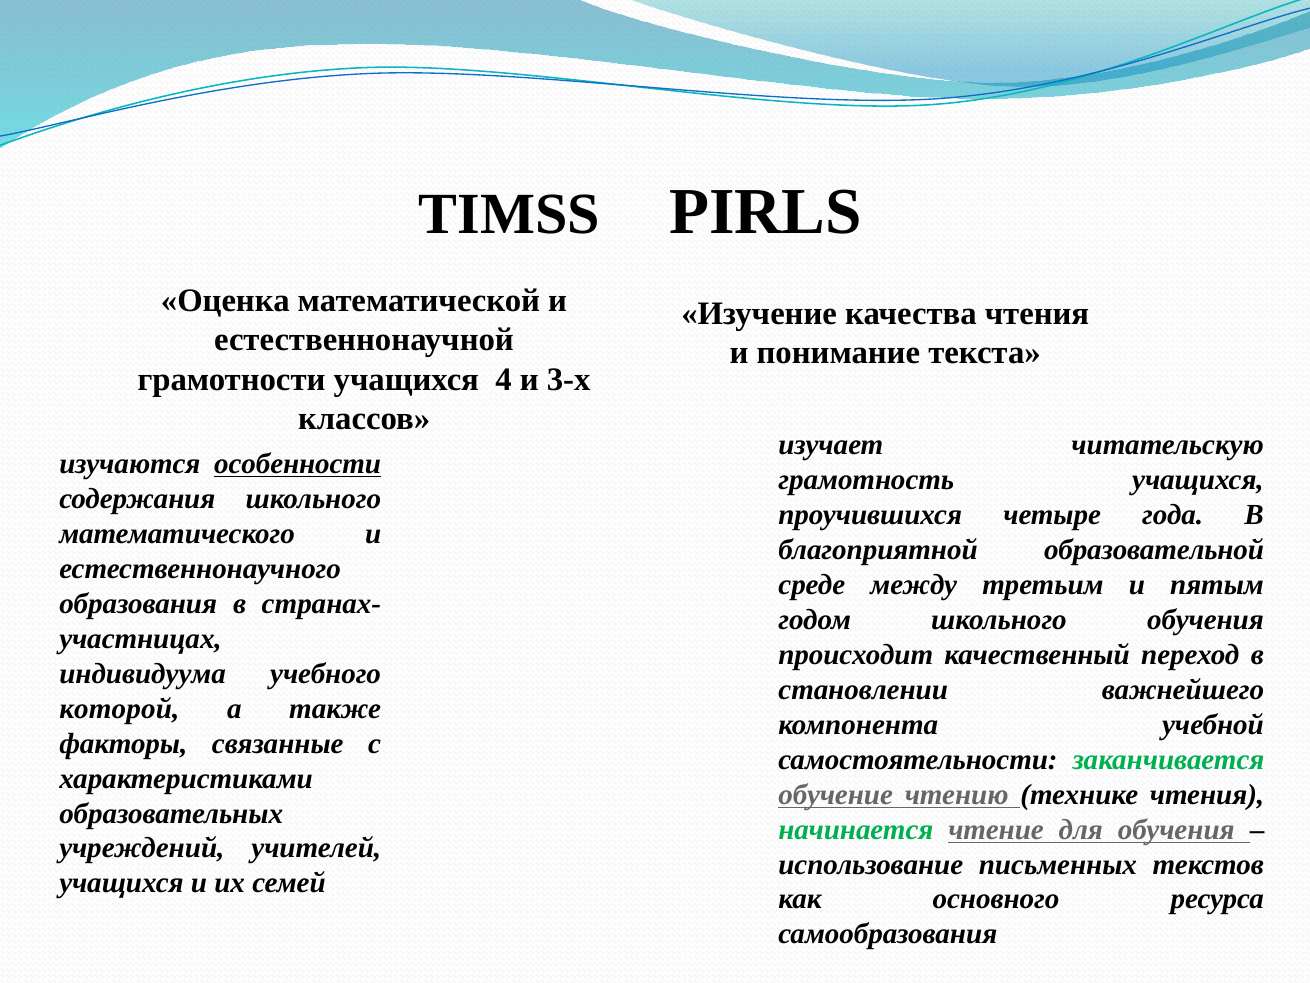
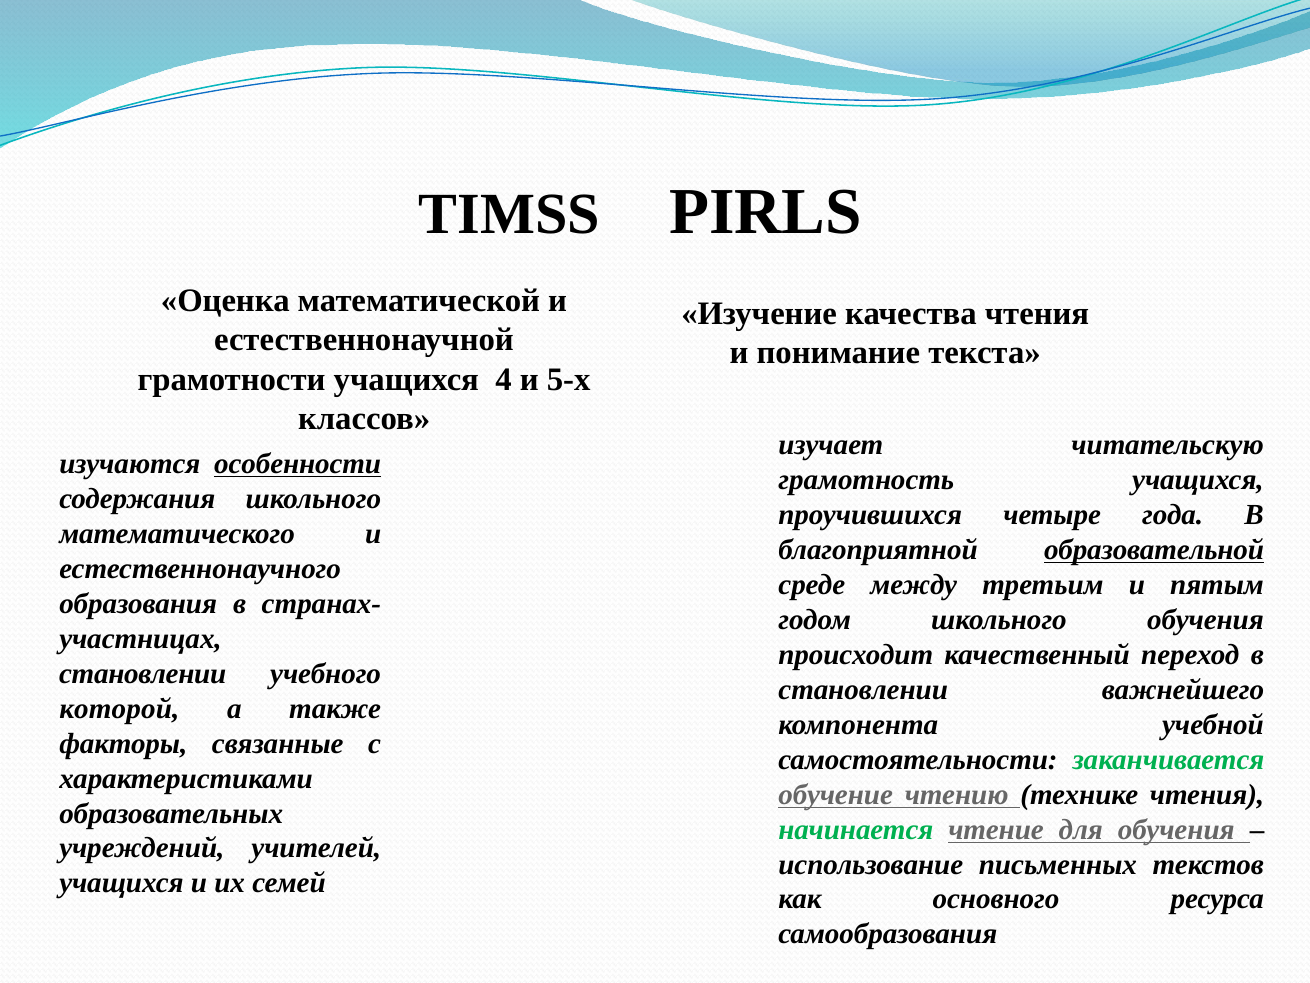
3-х: 3-х -> 5-х (569, 379)
образовательной underline: none -> present (1154, 550)
индивидуума: индивидуума -> становлении (143, 673)
